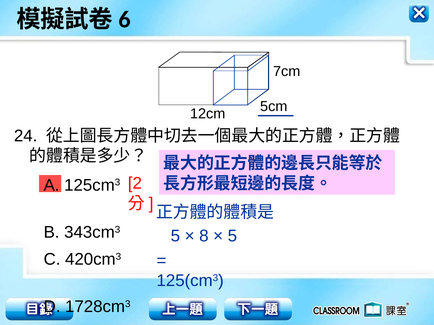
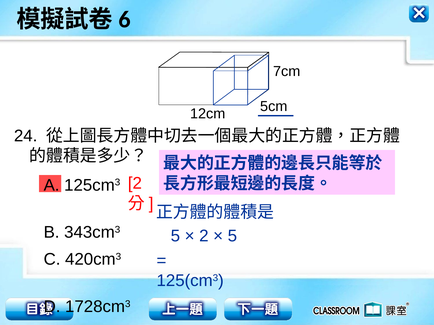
8: 8 -> 2 (204, 236)
